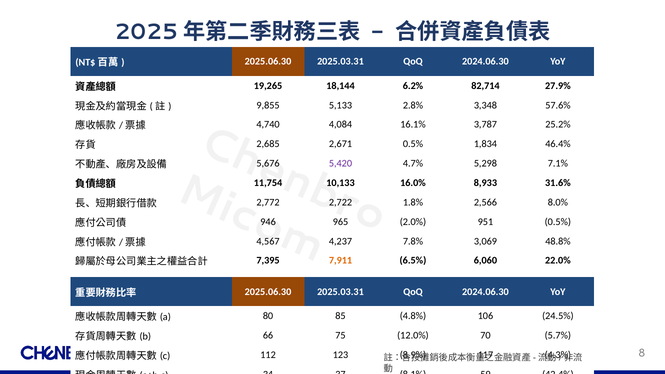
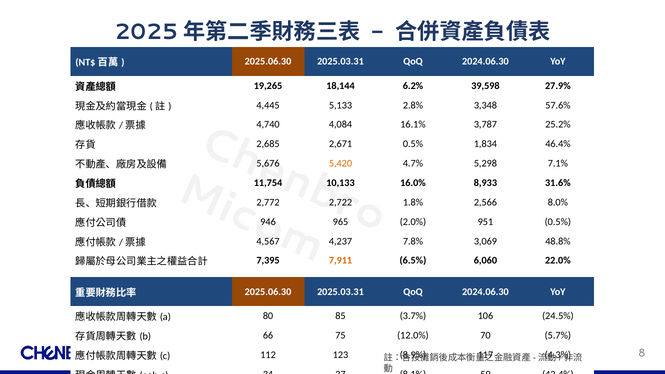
82,714: 82,714 -> 39,598 (485, 86)
9,855: 9,855 -> 4,445 (268, 105)
5,420 colour: purple -> orange (340, 164)
4.8%: 4.8% -> 3.7% (413, 316)
